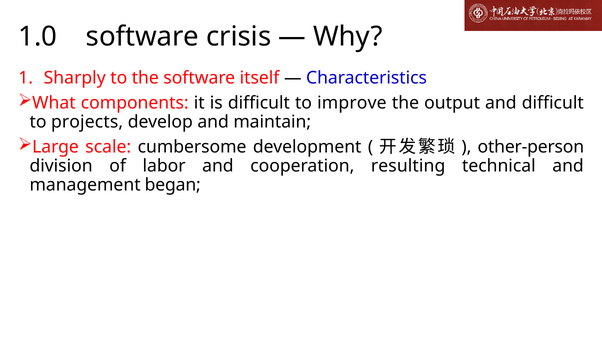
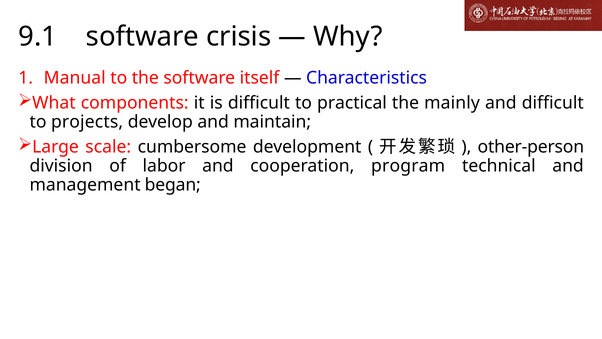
1.0: 1.0 -> 9.1 (38, 37)
Sharply: Sharply -> Manual (75, 78)
improve: improve -> practical (352, 103)
output: output -> mainly (452, 103)
resulting: resulting -> program (408, 166)
